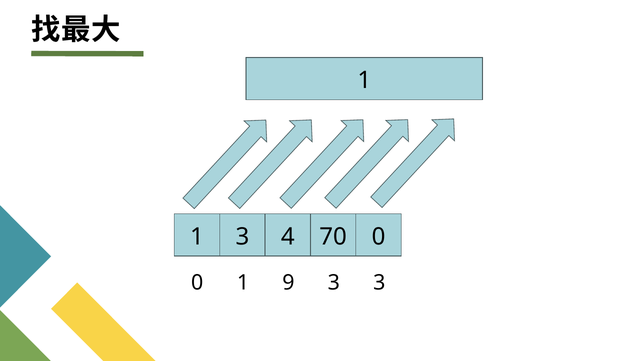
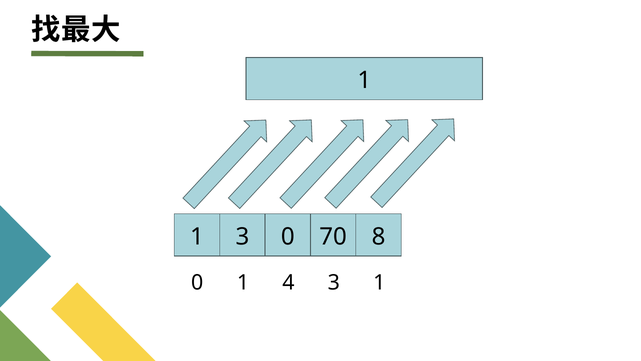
3 4: 4 -> 0 (288, 236)
70 0: 0 -> 8 (379, 236)
9: 9 -> 4 (288, 282)
3 3: 3 -> 1 (379, 282)
